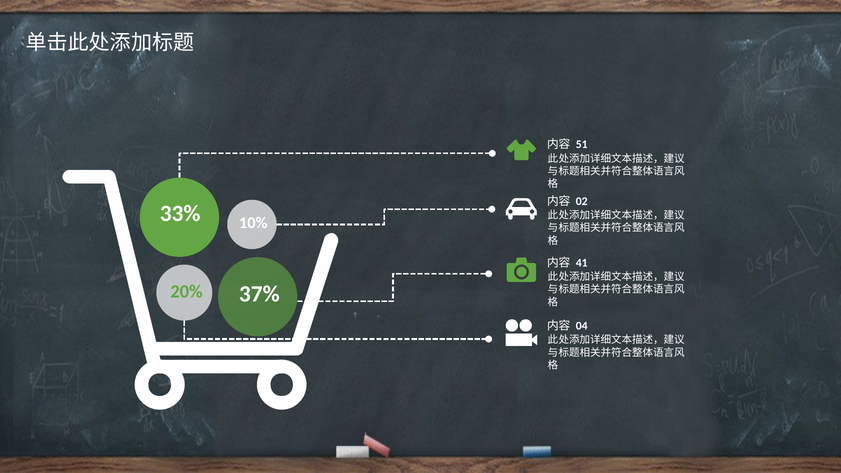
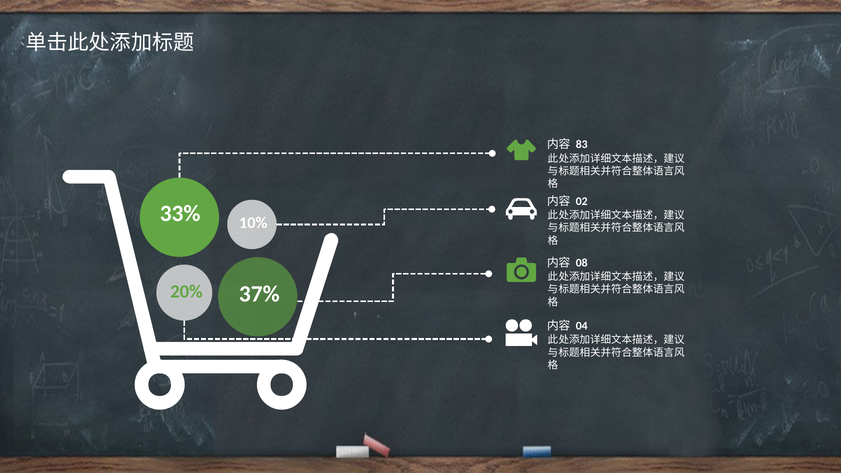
51: 51 -> 83 (582, 145)
41: 41 -> 08 (582, 263)
